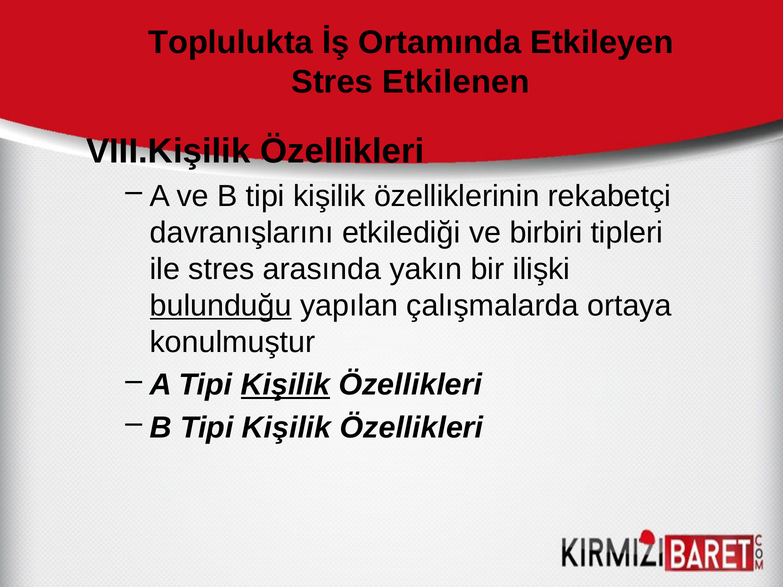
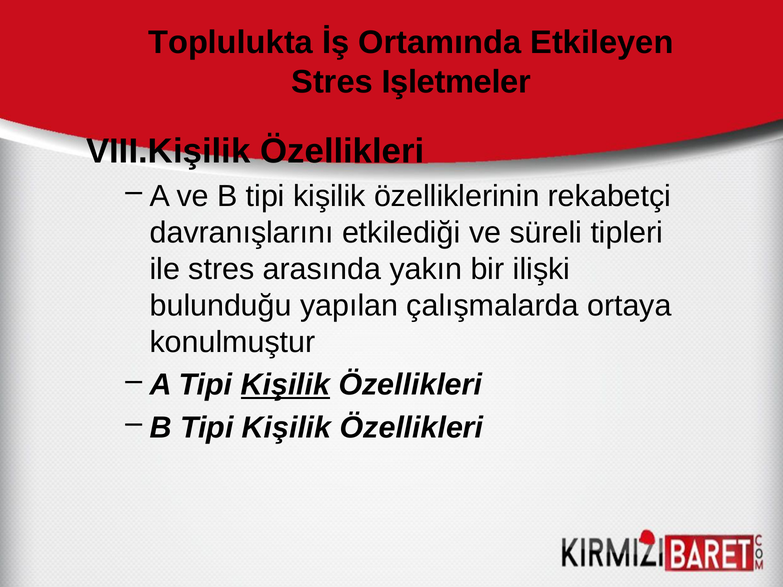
Etkilenen: Etkilenen -> Işletmeler (456, 82)
birbiri: birbiri -> süreli (546, 233)
bulunduğu underline: present -> none (221, 306)
